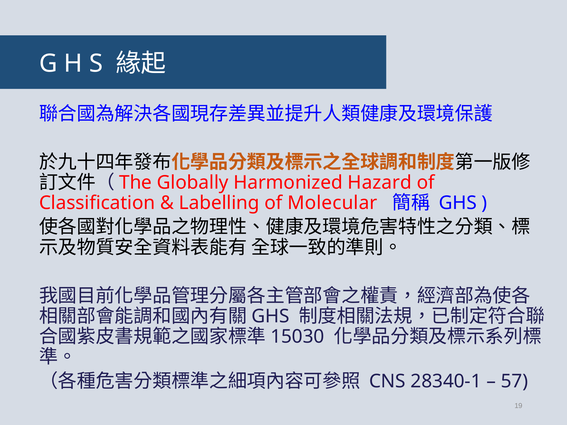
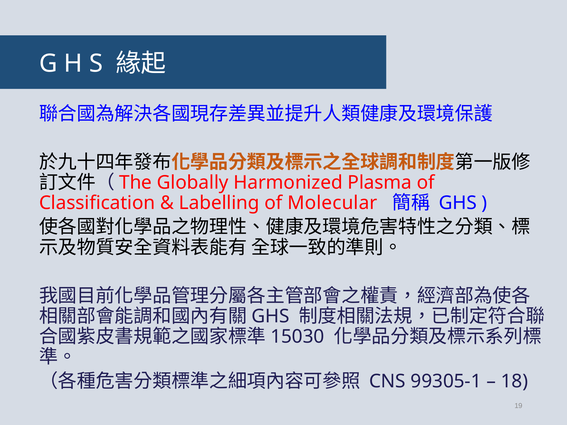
Hazard: Hazard -> Plasma (380, 183)
28340-1: 28340-1 -> 99305-1 (446, 381)
57: 57 -> 18 (514, 381)
